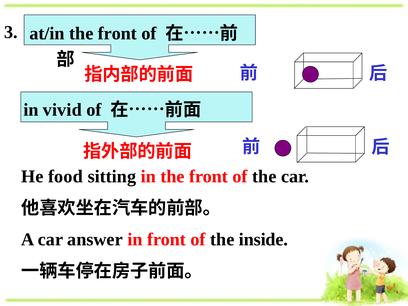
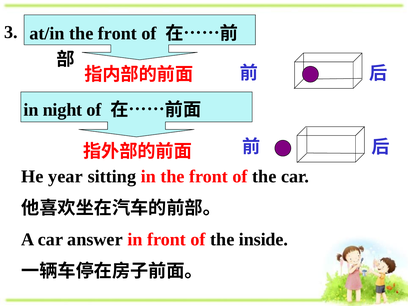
vivid: vivid -> night (63, 110)
food: food -> year (65, 176)
